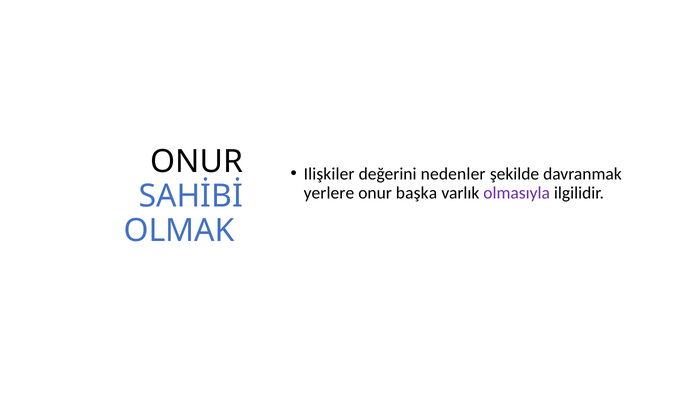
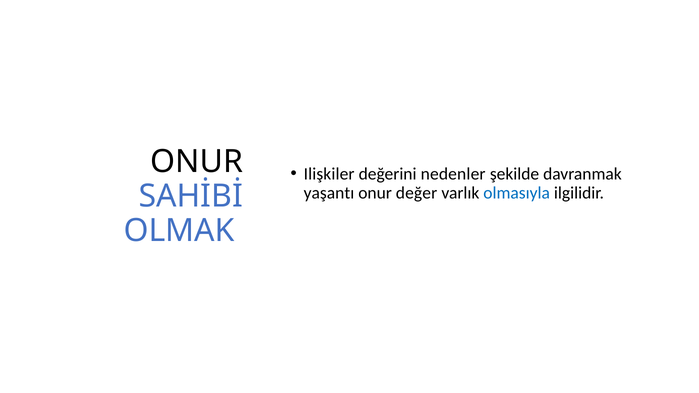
yerlere: yerlere -> yaşantı (329, 193)
başka: başka -> değer (417, 193)
olmasıyla colour: purple -> blue (517, 193)
